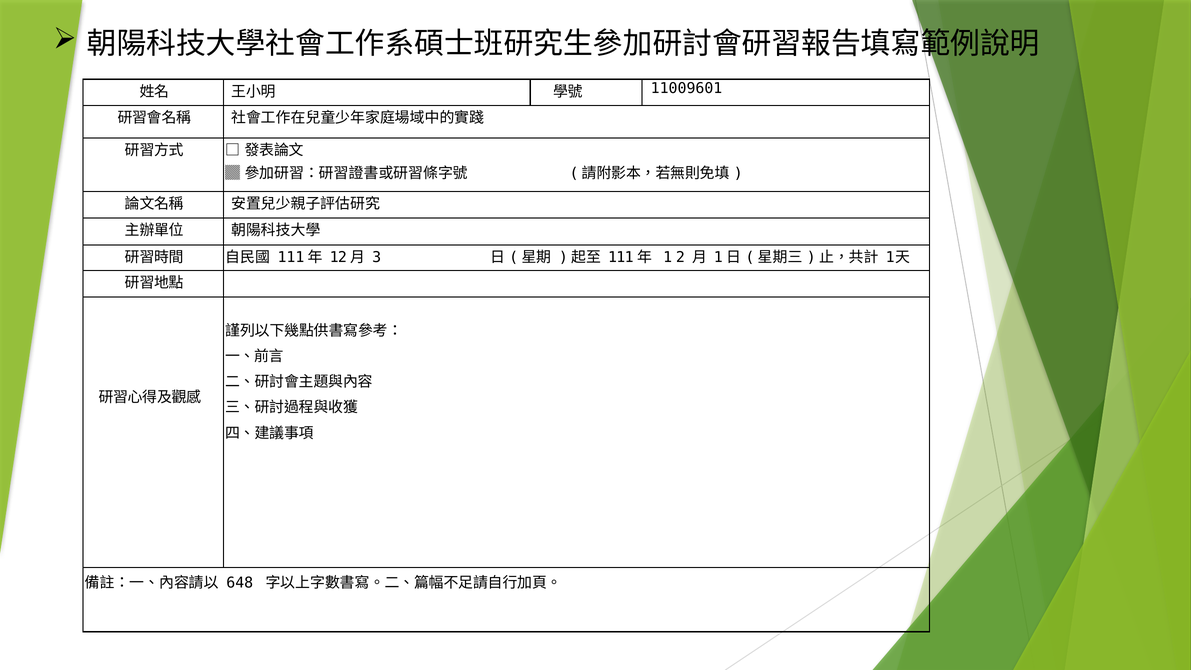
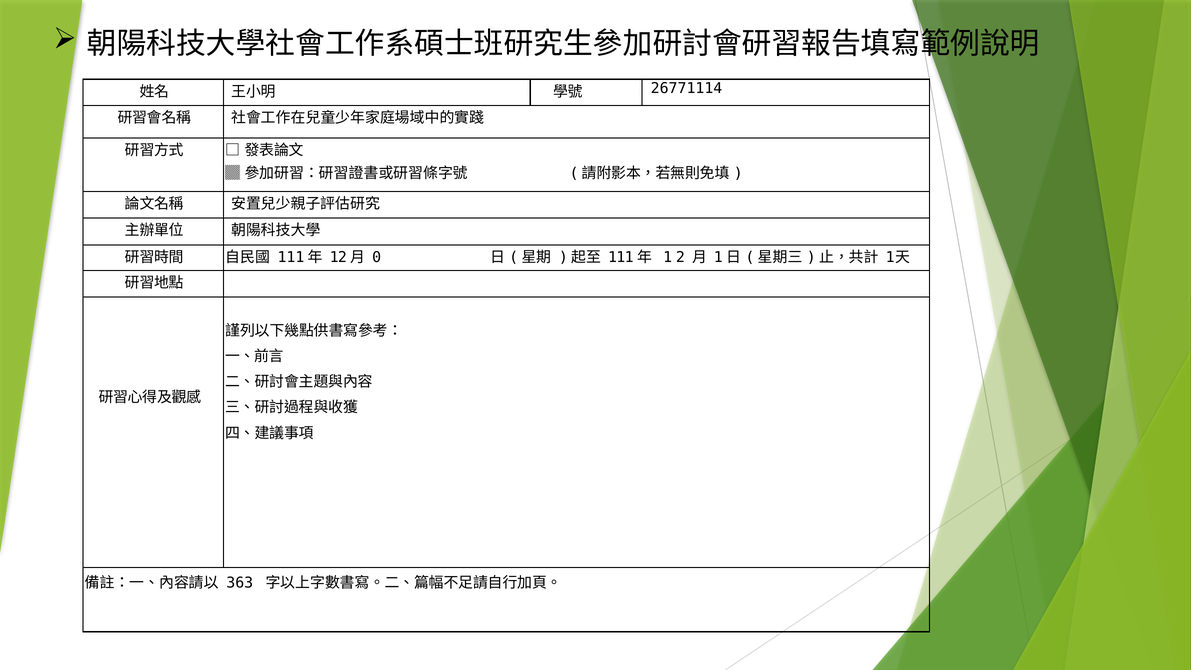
11009601: 11009601 -> 26771114 (687, 88)
3: 3 -> 0 (377, 257)
648: 648 -> 363 (240, 583)
